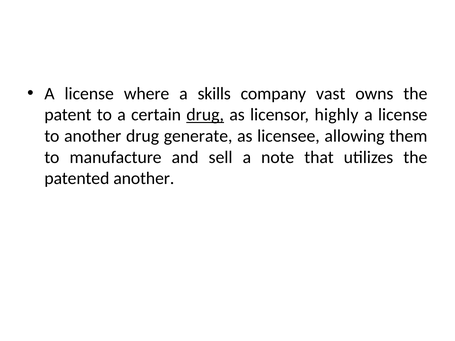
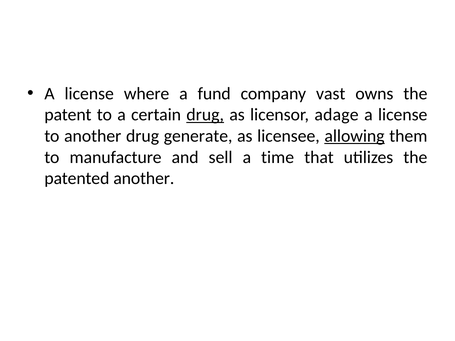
skills: skills -> fund (214, 94)
highly: highly -> adage (337, 115)
allowing underline: none -> present (355, 136)
note: note -> time (278, 157)
